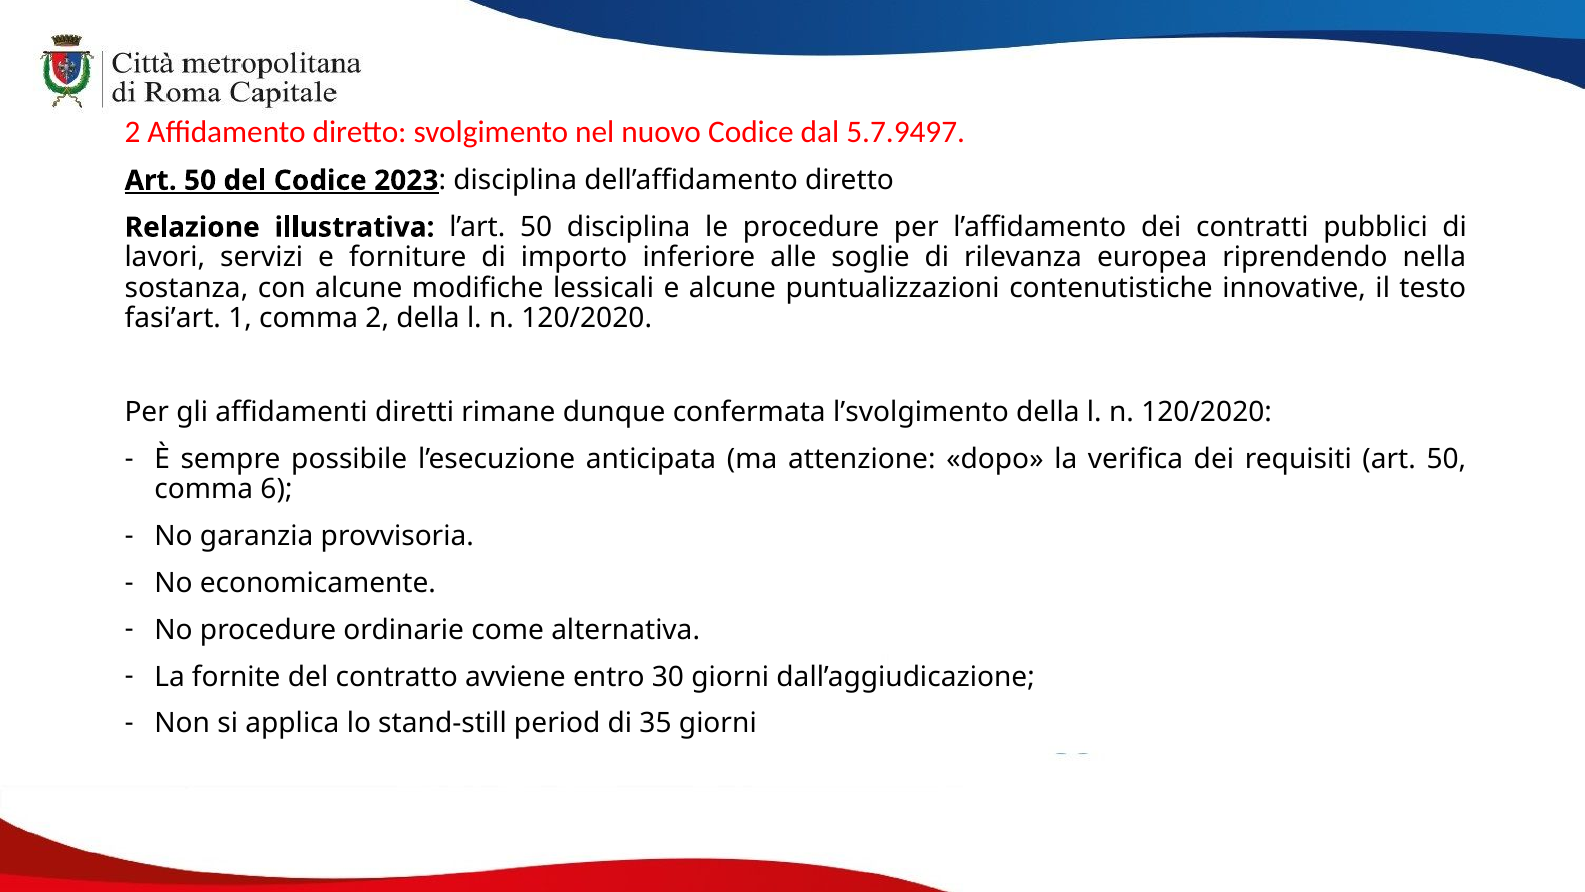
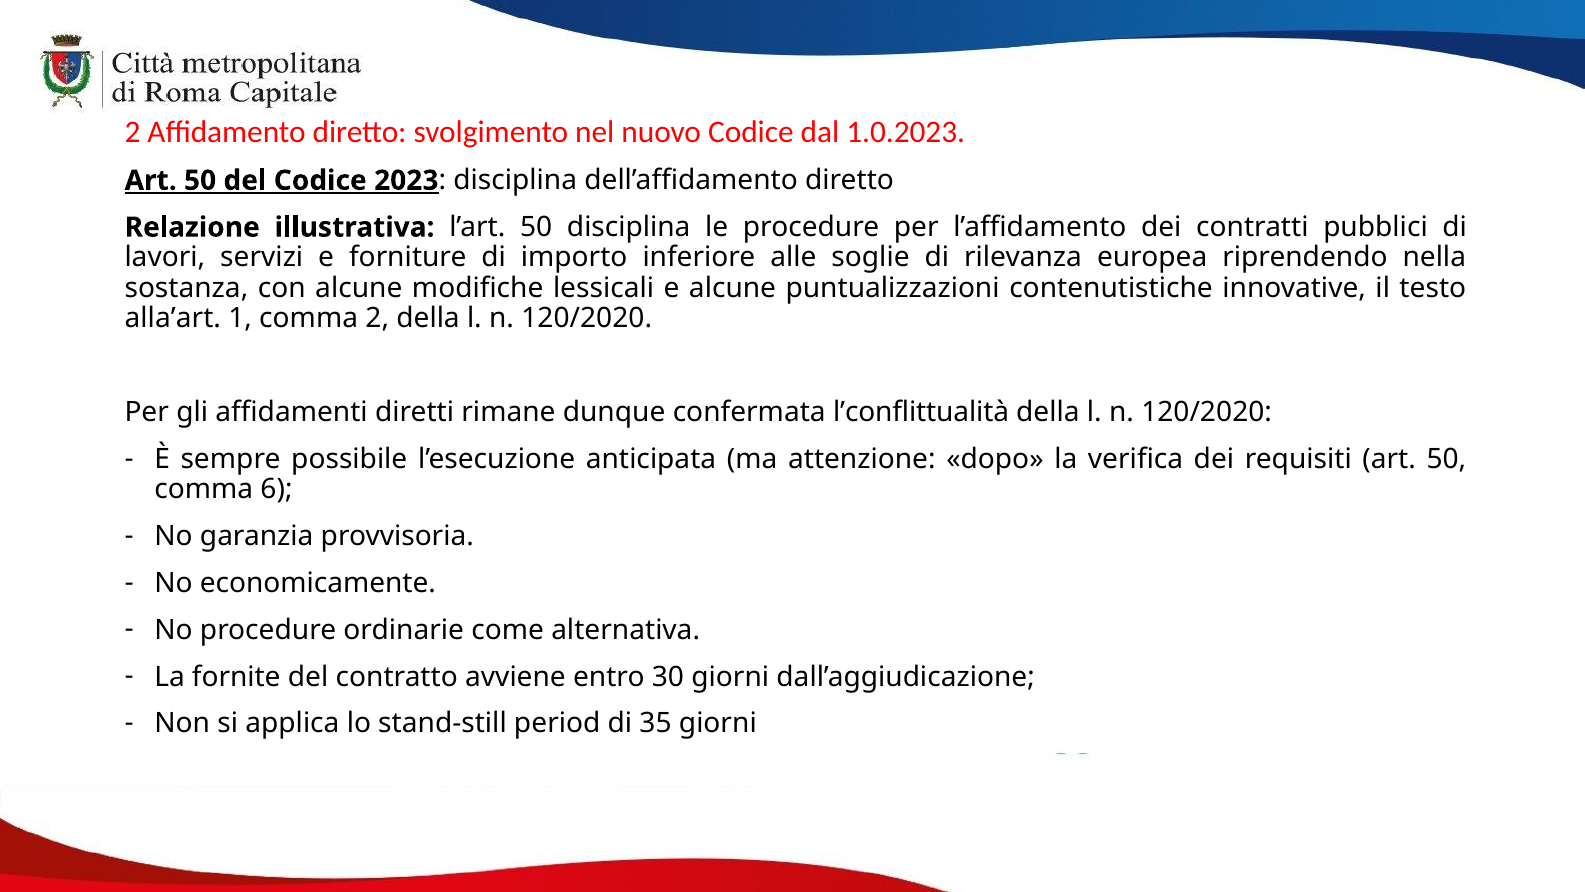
5.7.9497: 5.7.9497 -> 1.0.2023 (906, 132)
fasi’art: fasi’art -> alla’art (173, 318)
l’svolgimento: l’svolgimento -> l’conflittualità (921, 412)
